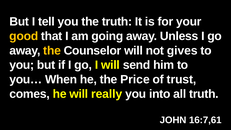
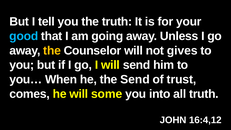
good colour: yellow -> light blue (24, 36)
the Price: Price -> Send (135, 79)
really: really -> some (107, 94)
16:7,61: 16:7,61 -> 16:4,12 (205, 120)
